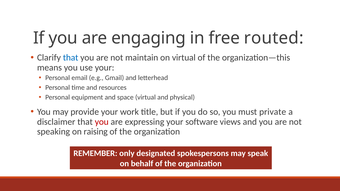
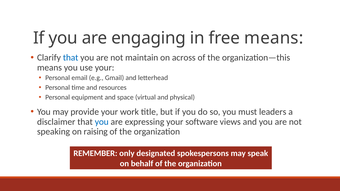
free routed: routed -> means (274, 38)
on virtual: virtual -> across (184, 58)
private: private -> leaders (273, 112)
you colour: red -> blue (102, 122)
